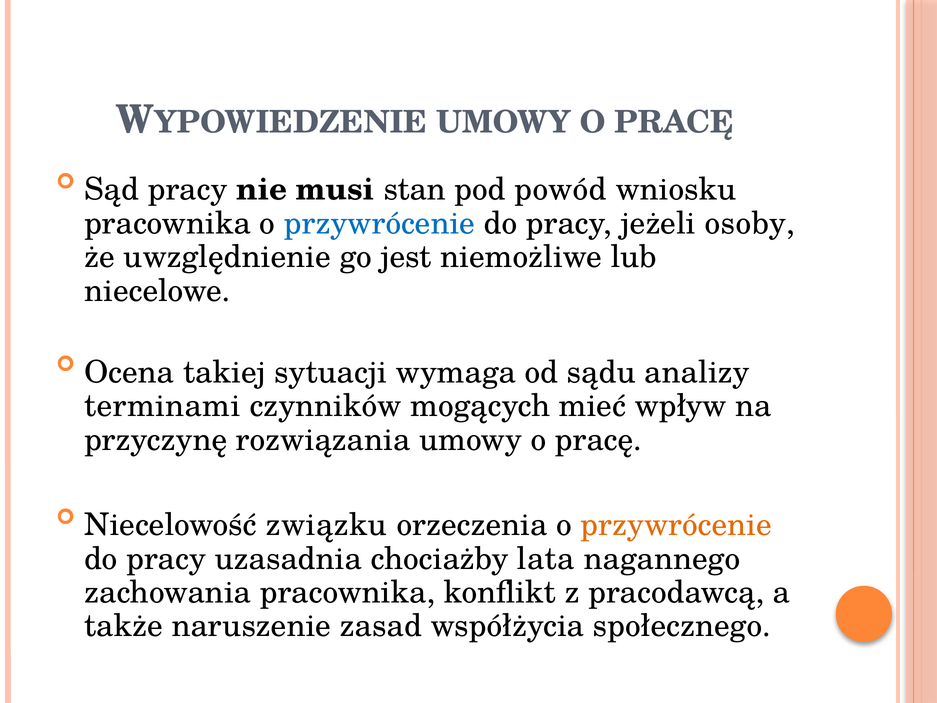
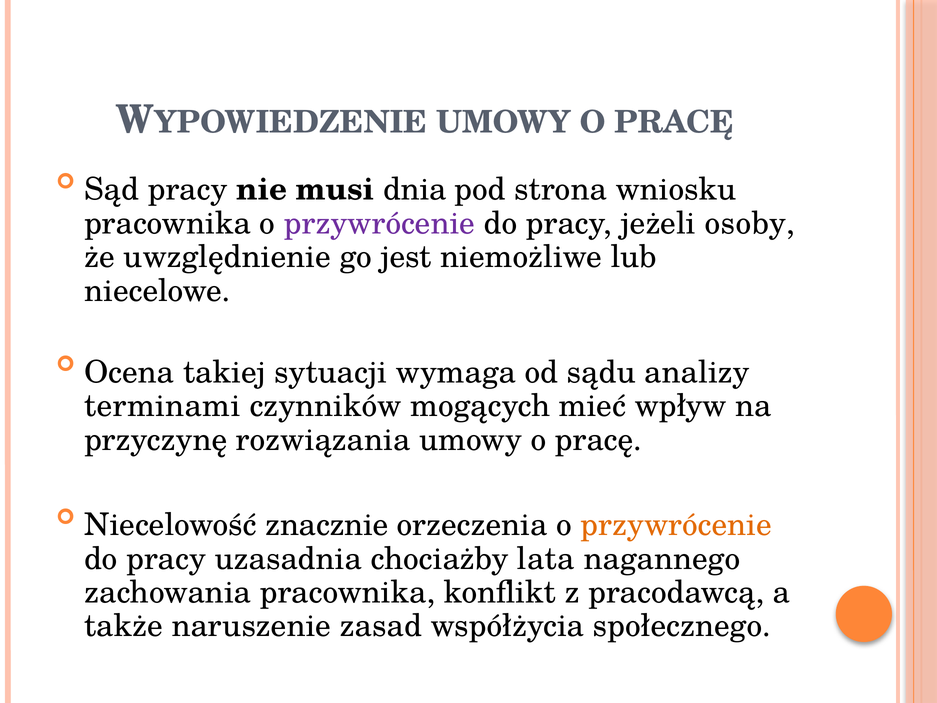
stan: stan -> dnia (415, 190)
powód: powód -> strona (561, 190)
przywrócenie colour: blue -> purple (379, 223)
związku: związku -> znacznie (327, 525)
